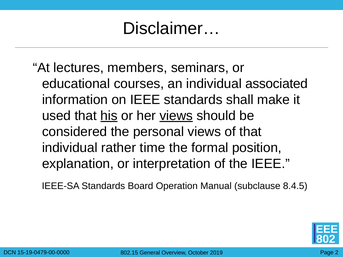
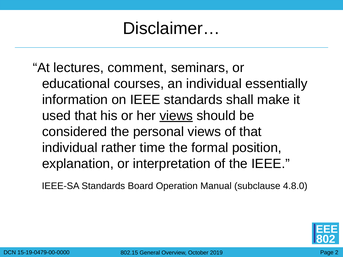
members: members -> comment (137, 68)
associated: associated -> essentially (277, 84)
his underline: present -> none (109, 116)
8.4.5: 8.4.5 -> 4.8.0 (295, 186)
